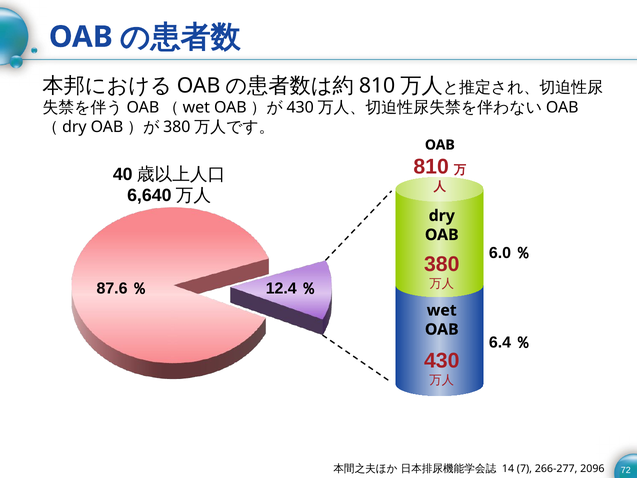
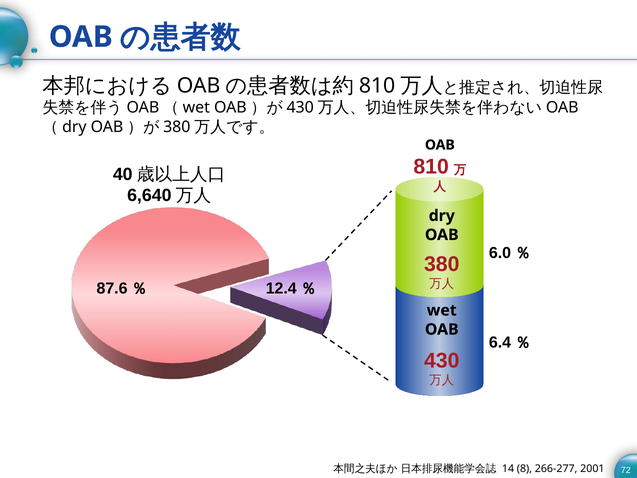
7: 7 -> 8 (524, 469)
2096: 2096 -> 2001 (592, 469)
